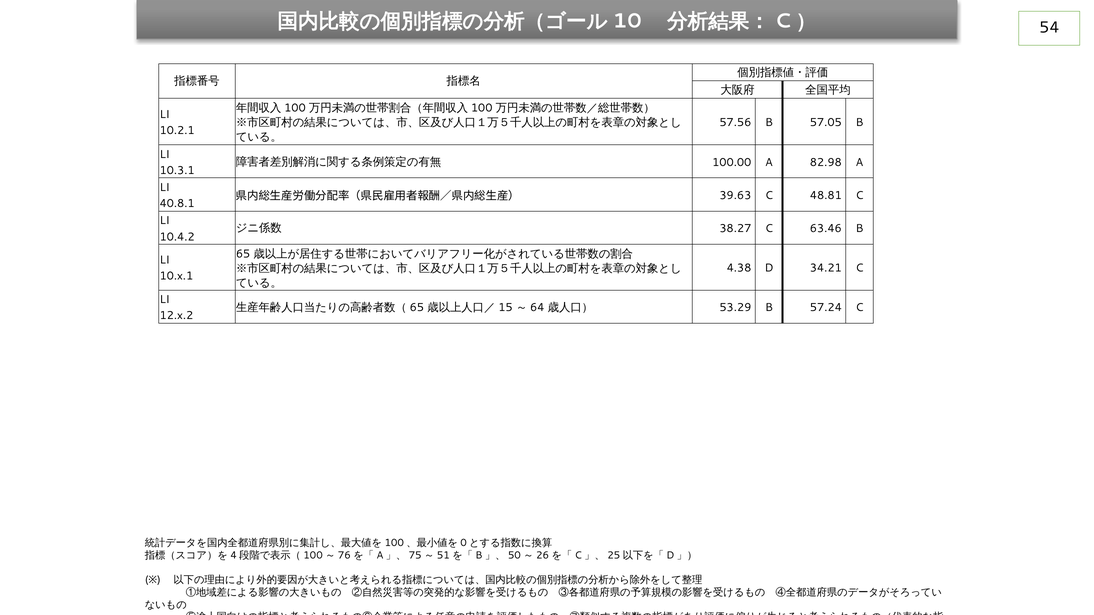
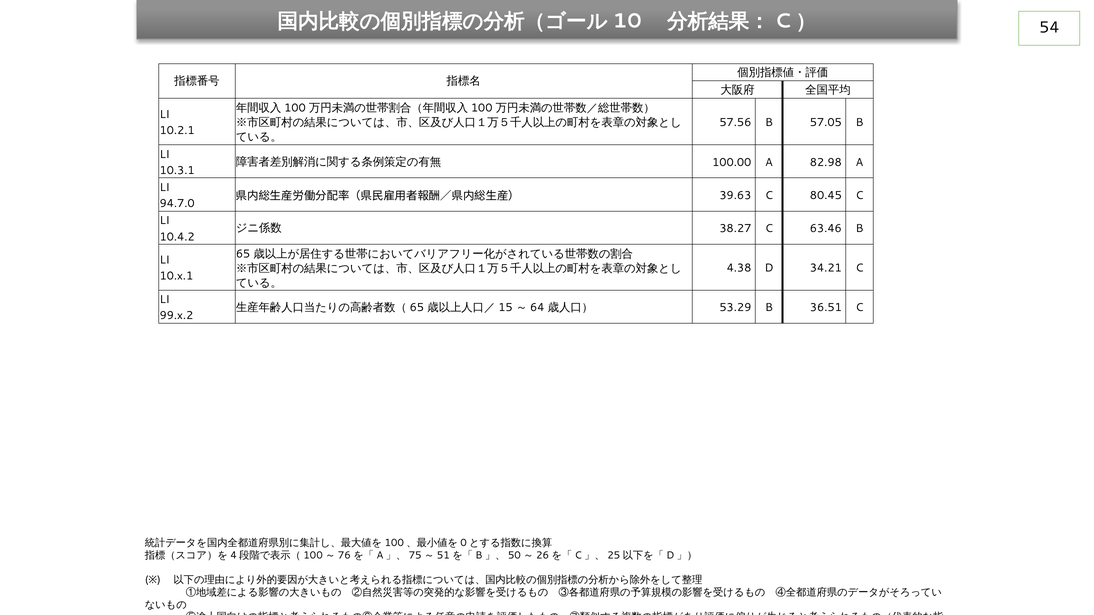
48.81: 48.81 -> 80.45 (826, 196)
40.8.1: 40.8.1 -> 94.7.0 (177, 204)
57.24: 57.24 -> 36.51 (826, 308)
12.x.2: 12.x.2 -> 99.x.2 (176, 316)
